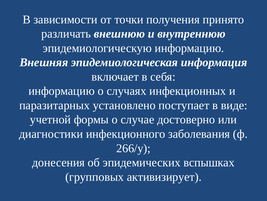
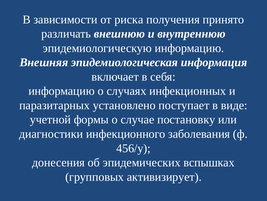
точки: точки -> риска (129, 19)
достоверно: достоверно -> постановку (186, 119)
266/у: 266/у -> 456/у (133, 148)
